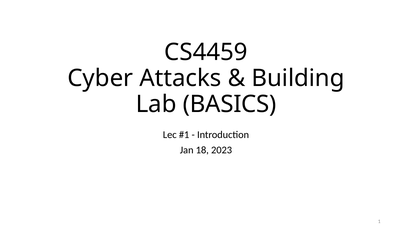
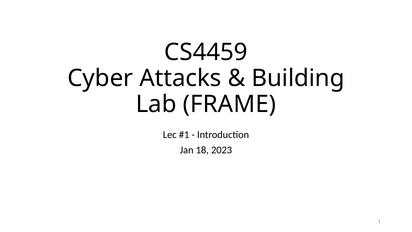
BASICS: BASICS -> FRAME (229, 104)
